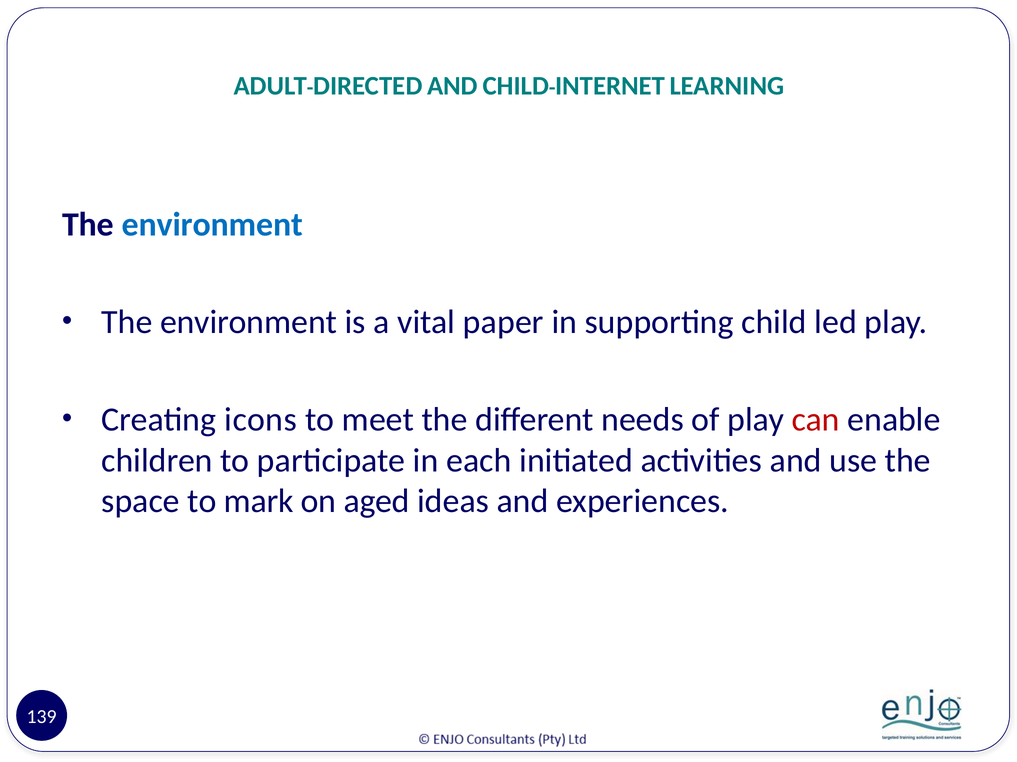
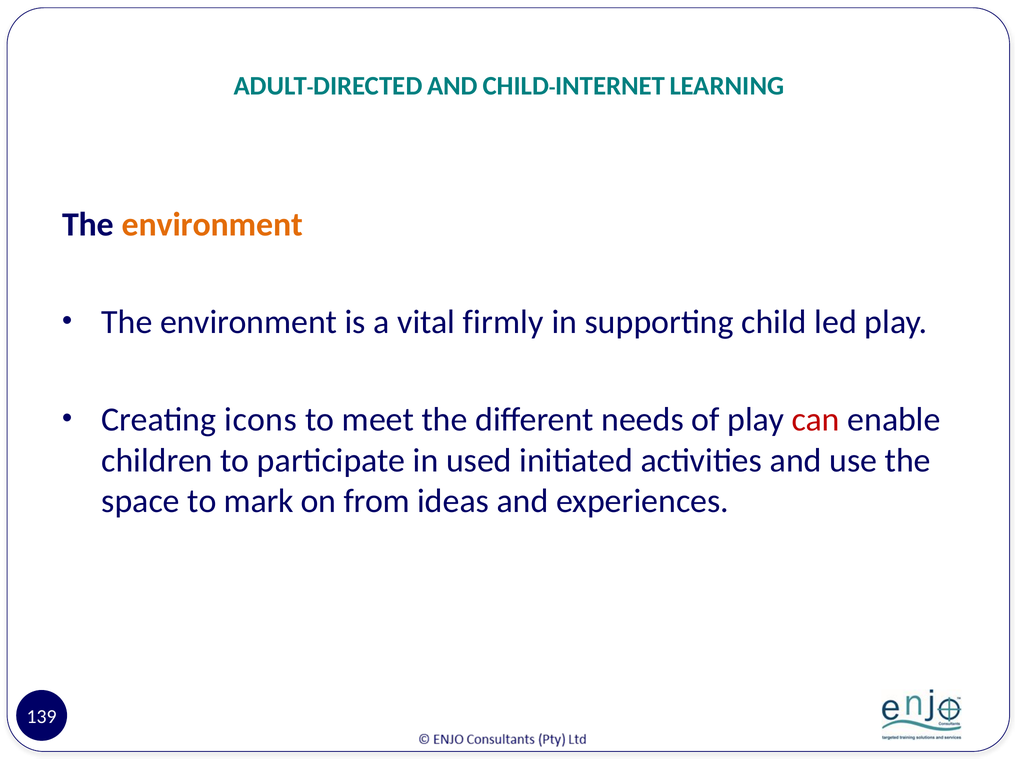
environment colour: blue -> orange (212, 225)
paper: paper -> firmly (503, 322)
each: each -> used (479, 461)
aged: aged -> from (377, 501)
